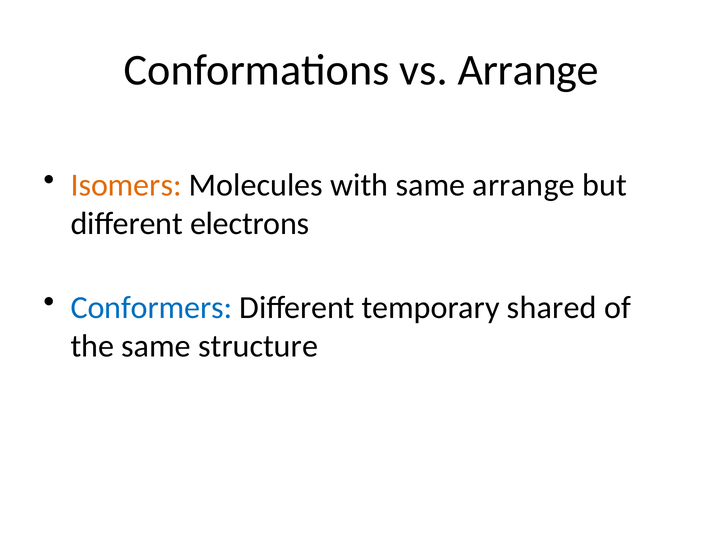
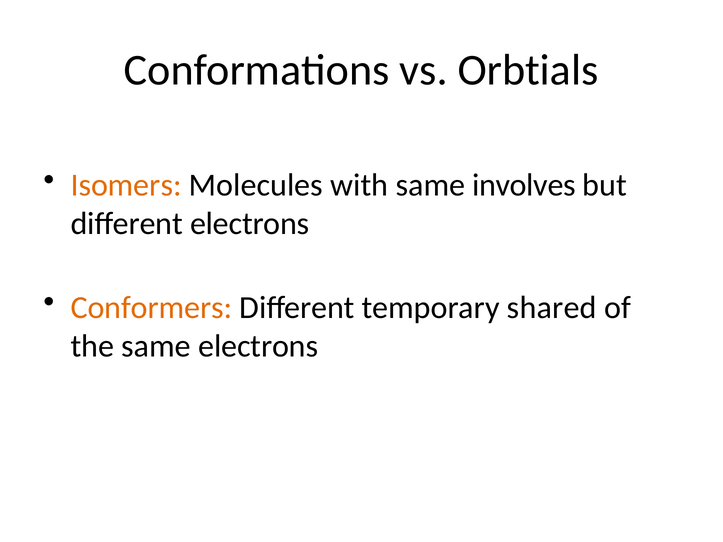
vs Arrange: Arrange -> Orbtials (528, 70)
same arrange: arrange -> involves (524, 185)
Conformers colour: blue -> orange (151, 308)
same structure: structure -> electrons (258, 346)
